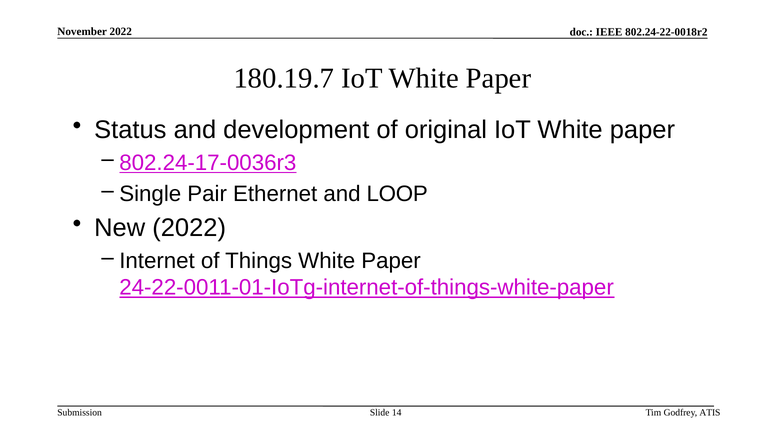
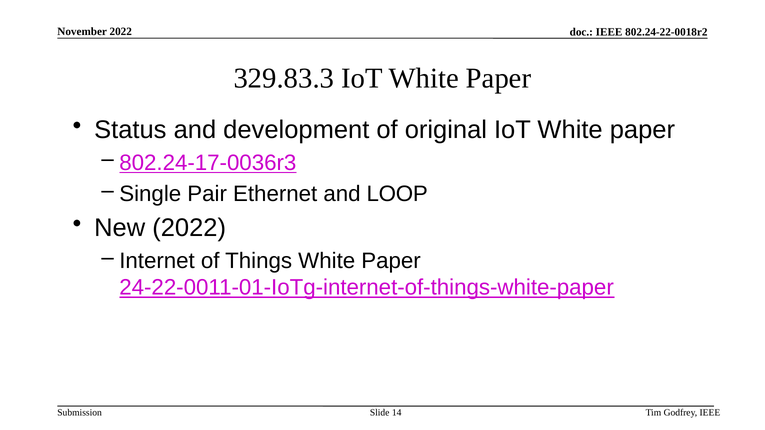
180.19.7: 180.19.7 -> 329.83.3 (284, 78)
Godfrey ATIS: ATIS -> IEEE (710, 413)
